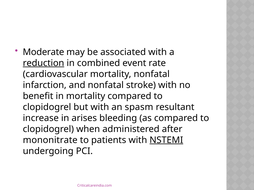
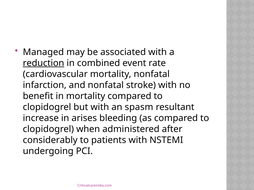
Moderate: Moderate -> Managed (43, 52)
mononitrate: mononitrate -> considerably (50, 140)
NSTEMI underline: present -> none (166, 140)
